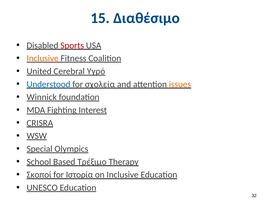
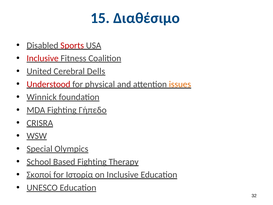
Inclusive colour: orange -> red (43, 58)
Υγρό: Υγρό -> Dells (96, 71)
Understood colour: blue -> red (48, 84)
σχολεία: σχολεία -> physical (100, 84)
Interest: Interest -> Γήπεδο (93, 110)
Based Τρέξιμο: Τρέξιμο -> Fighting (92, 162)
